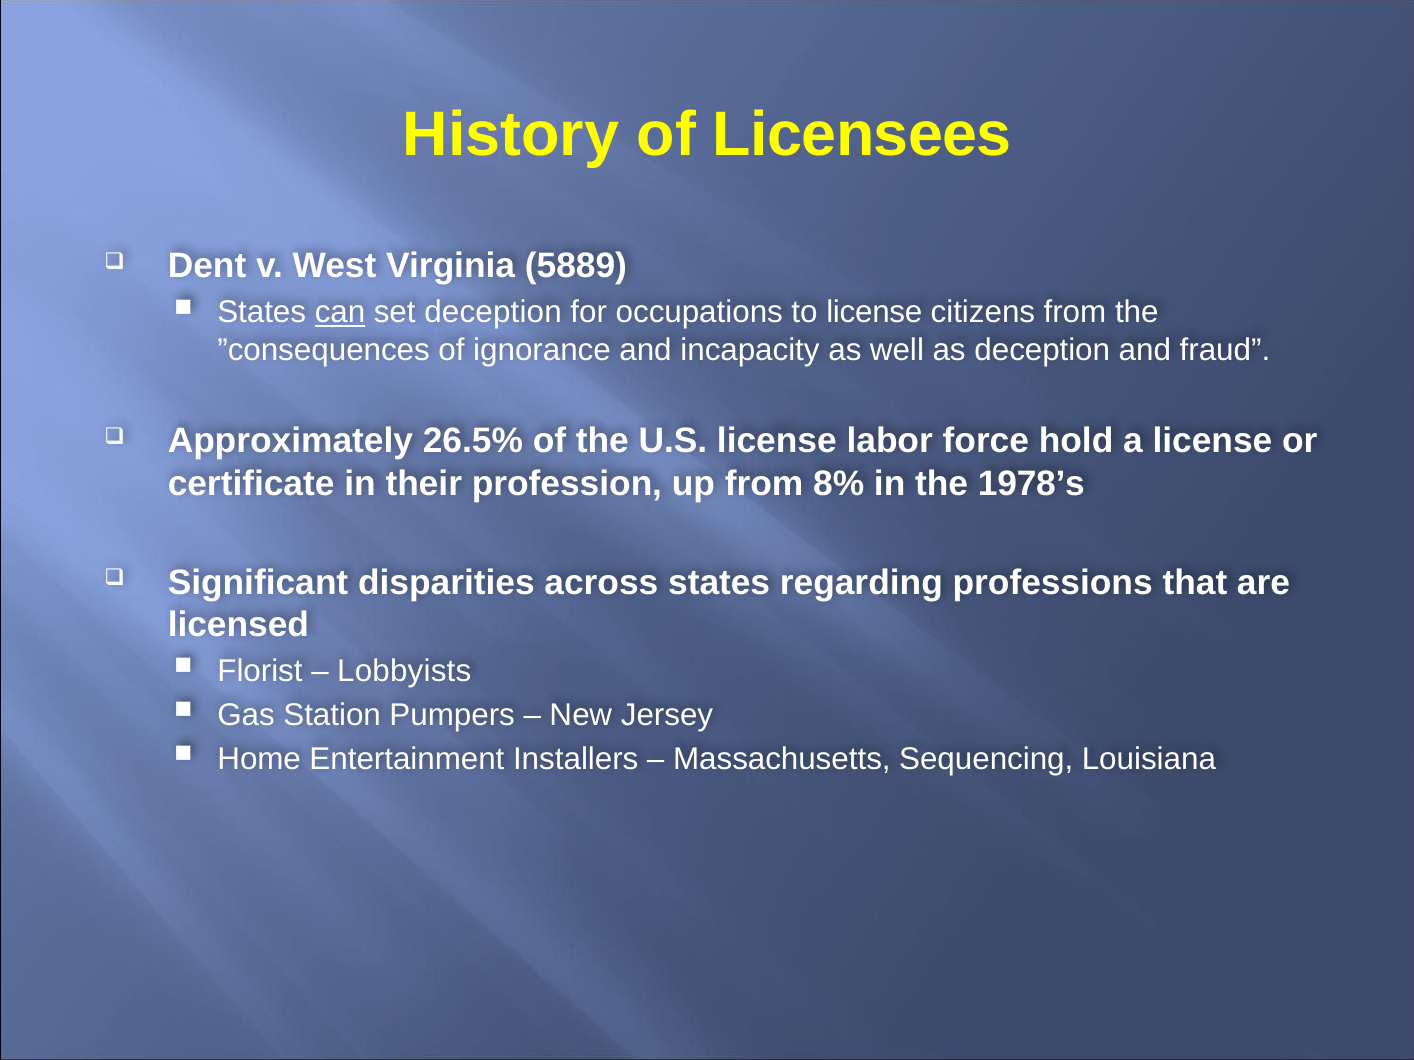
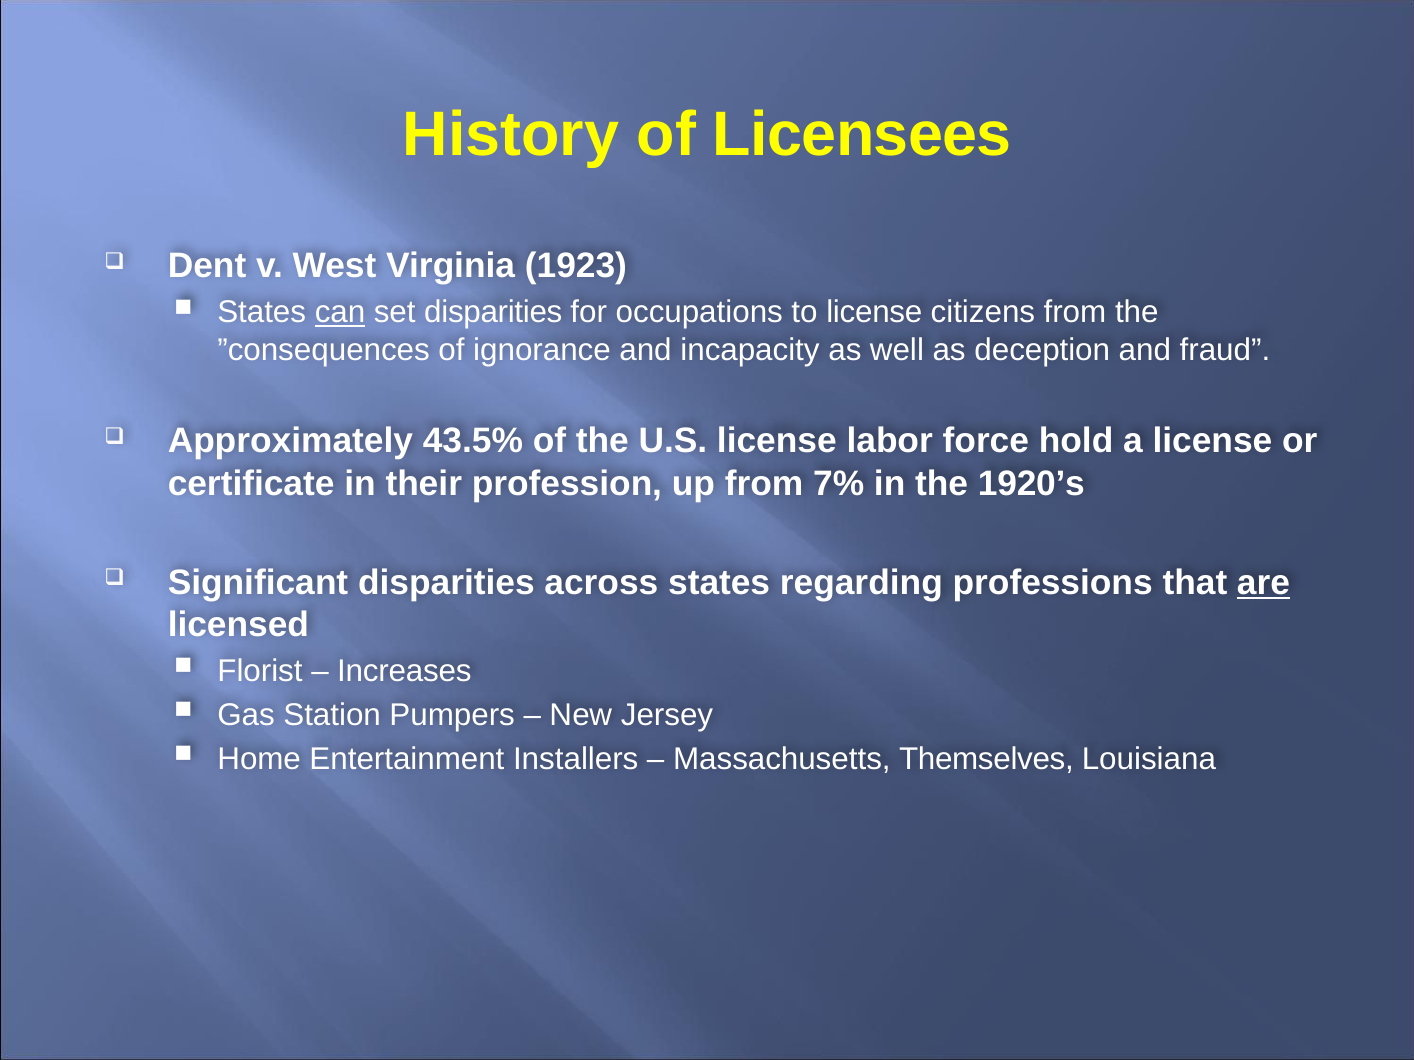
5889: 5889 -> 1923 (576, 266)
set deception: deception -> disparities (493, 312)
26.5%: 26.5% -> 43.5% (473, 442)
8%: 8% -> 7% (839, 484)
1978’s: 1978’s -> 1920’s (1031, 484)
are underline: none -> present (1263, 583)
Lobbyists: Lobbyists -> Increases (404, 671)
Sequencing: Sequencing -> Themselves (986, 759)
